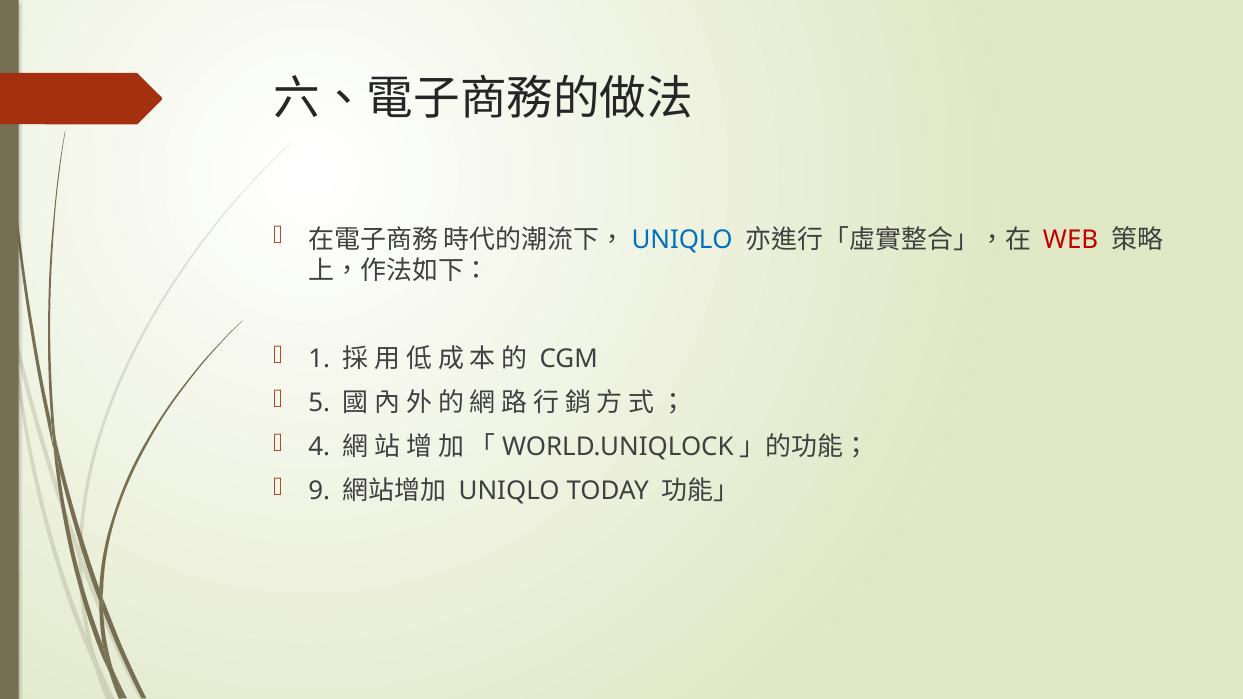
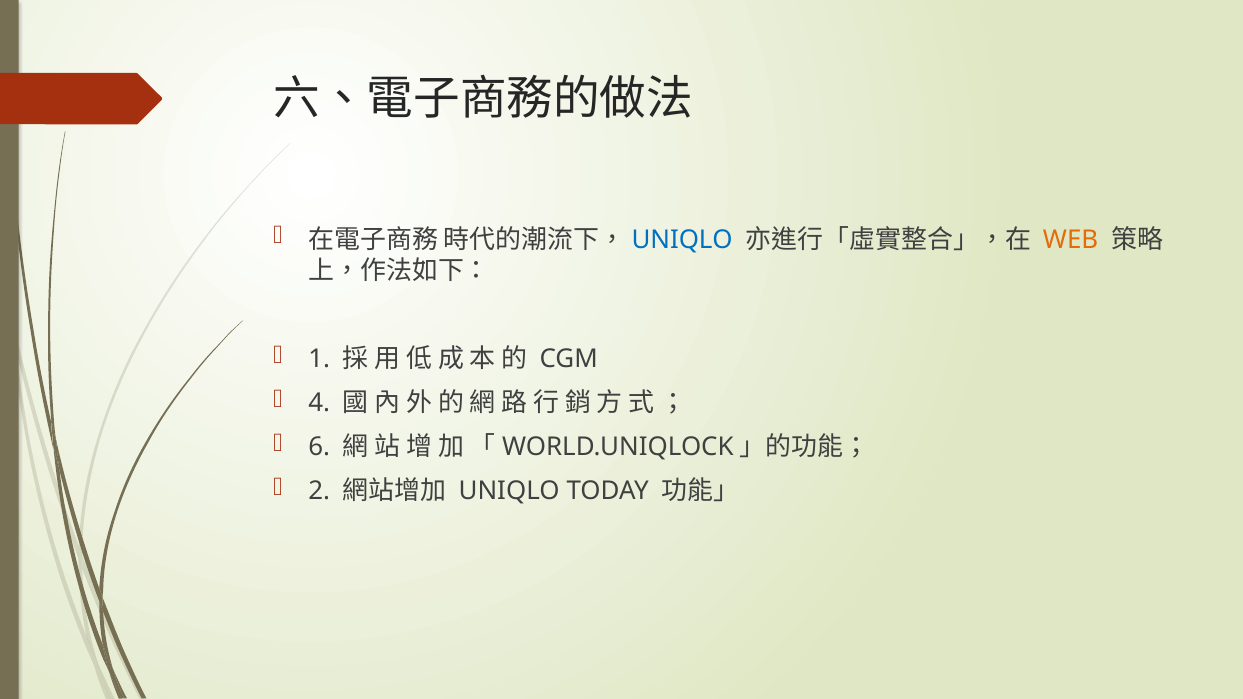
WEB colour: red -> orange (1071, 240)
5: 5 -> 4 (319, 403)
4: 4 -> 6 (319, 447)
9: 9 -> 2 (319, 491)
